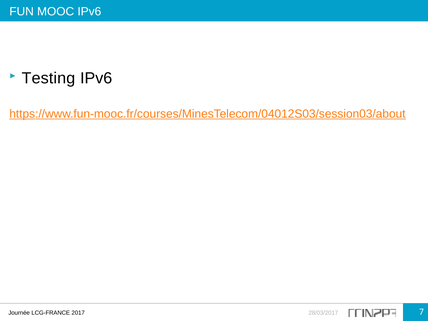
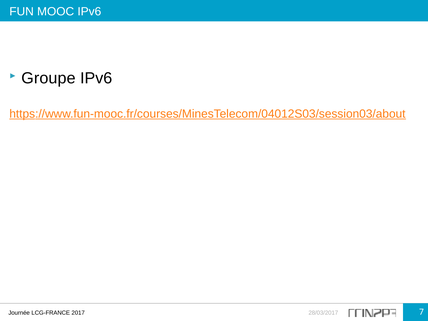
Testing: Testing -> Groupe (48, 78)
